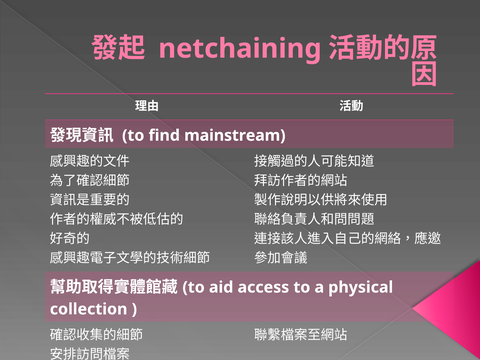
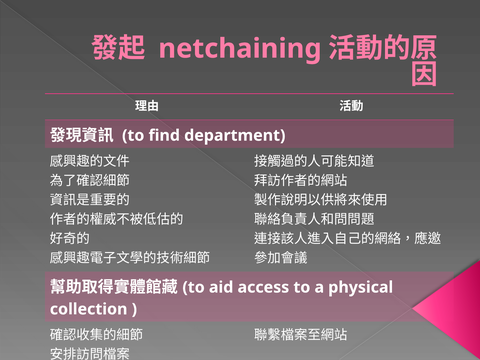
mainstream: mainstream -> department (235, 135)
